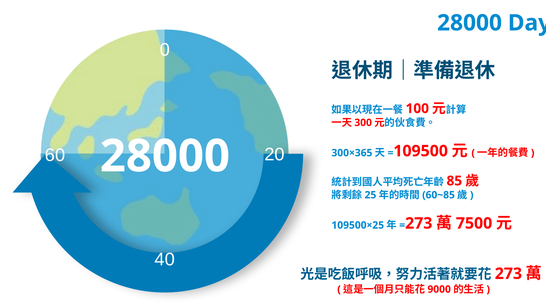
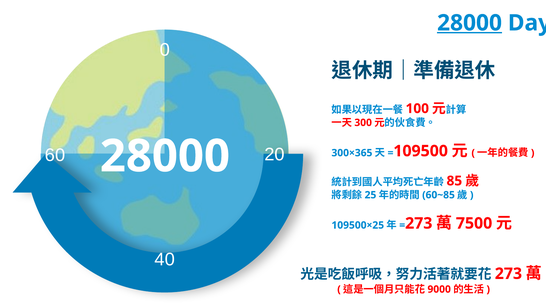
28000 underline: none -> present (470, 23)
